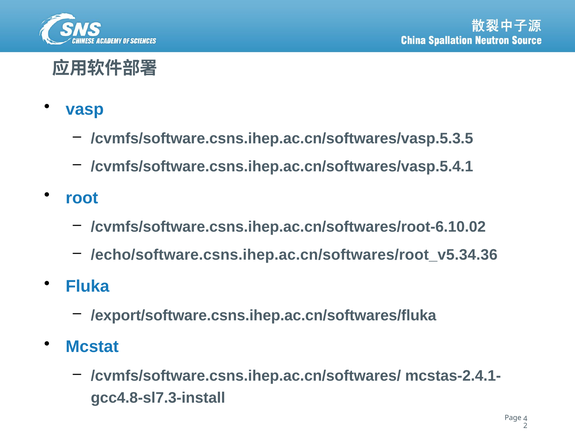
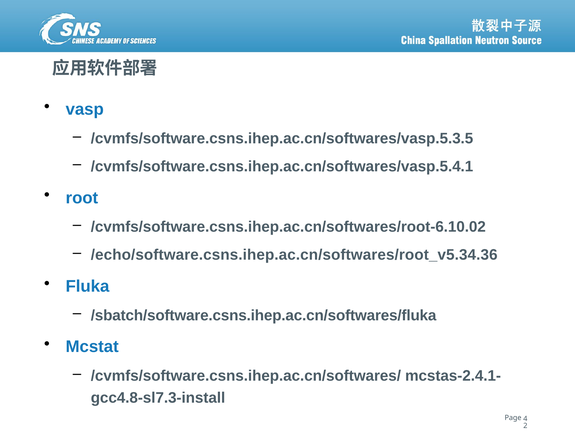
/export/software.csns.ihep.ac.cn/softwares/fluka: /export/software.csns.ihep.ac.cn/softwares/fluka -> /sbatch/software.csns.ihep.ac.cn/softwares/fluka (264, 315)
